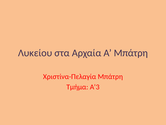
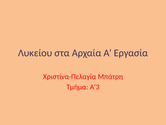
Α Μπάτρη: Μπάτρη -> Εργασία (131, 53)
